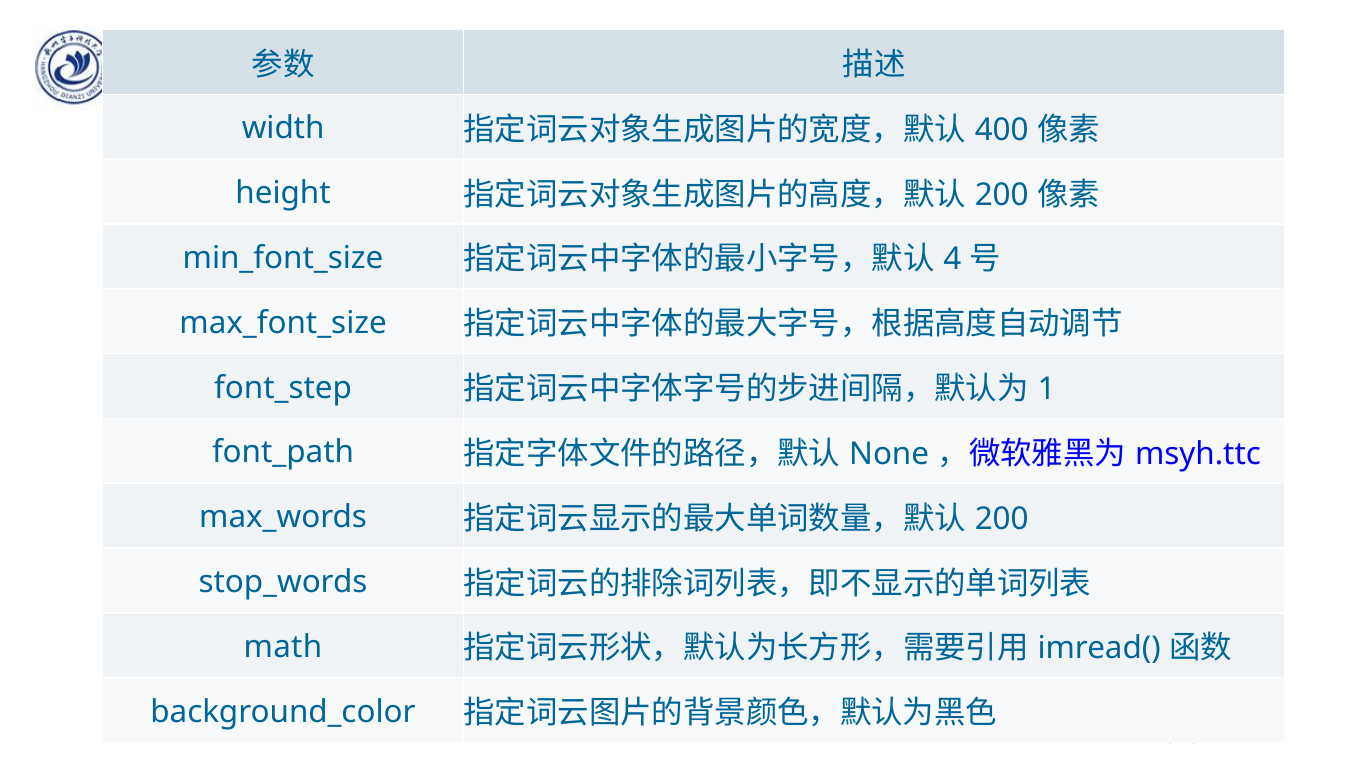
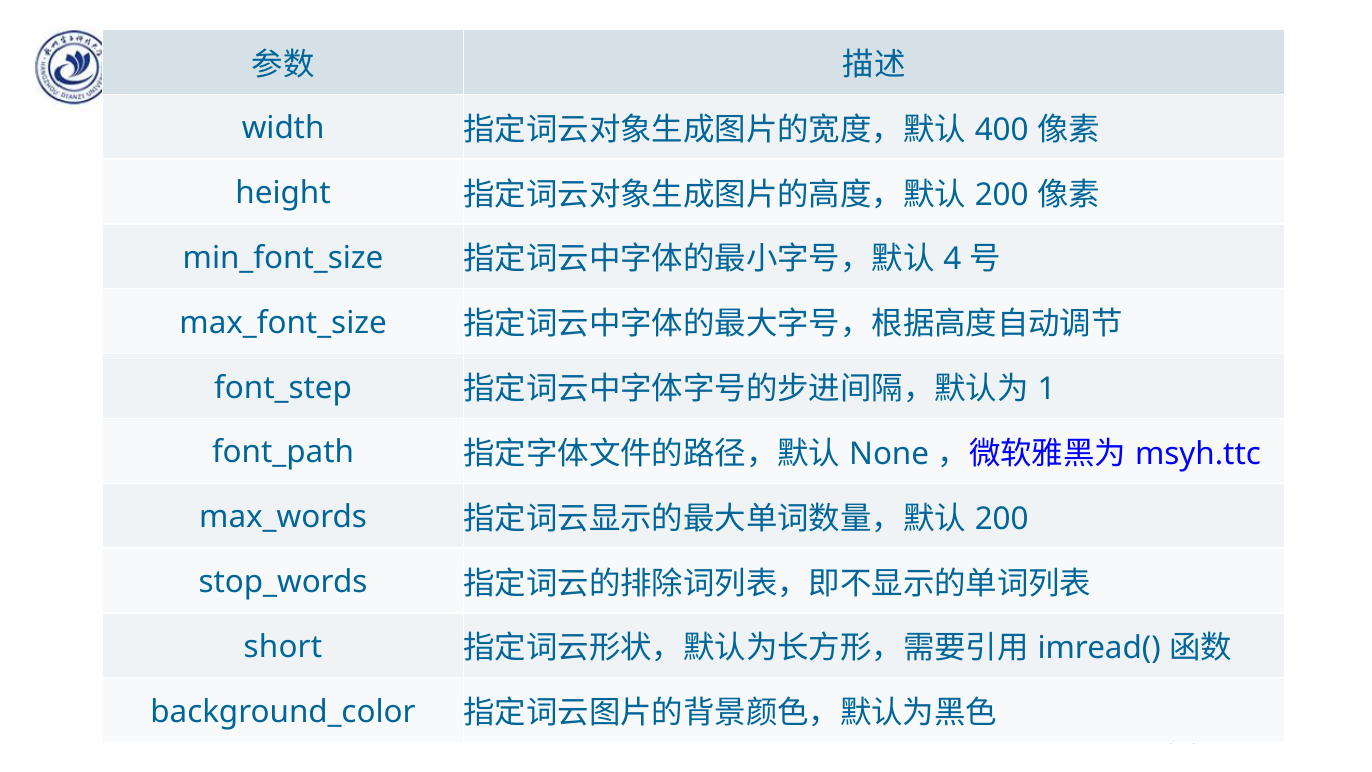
math: math -> short (283, 647)
